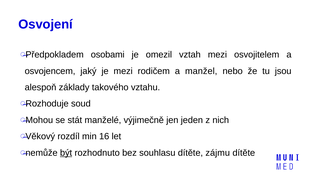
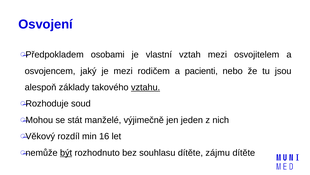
omezil: omezil -> vlastní (159, 55)
manžel: manžel -> pacienti (201, 71)
vztahu underline: none -> present (146, 87)
